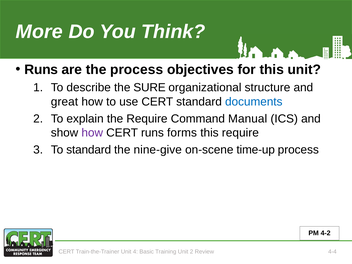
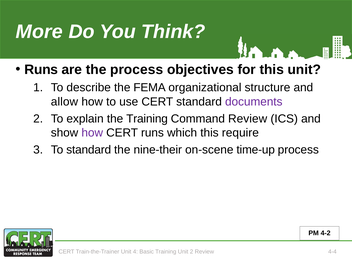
SURE: SURE -> FEMA (150, 88)
great: great -> allow (64, 102)
documents colour: blue -> purple (254, 102)
the Require: Require -> Training (147, 119)
Command Manual: Manual -> Review (248, 119)
forms: forms -> which (182, 133)
nine-give: nine-give -> nine-their (158, 150)
